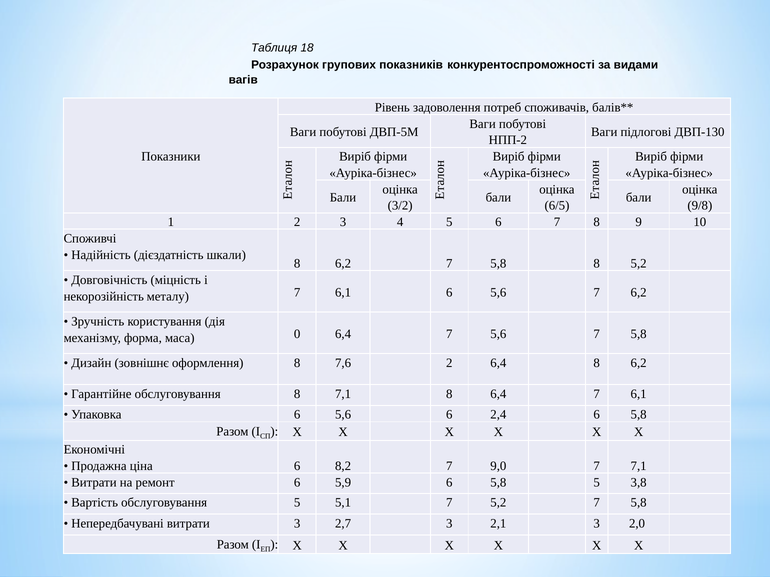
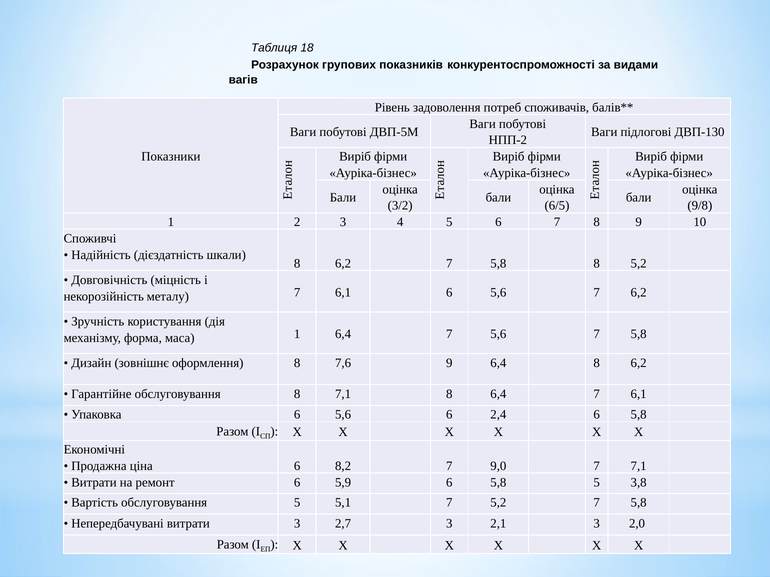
маса 0: 0 -> 1 (297, 334)
7,6 2: 2 -> 9 (449, 363)
